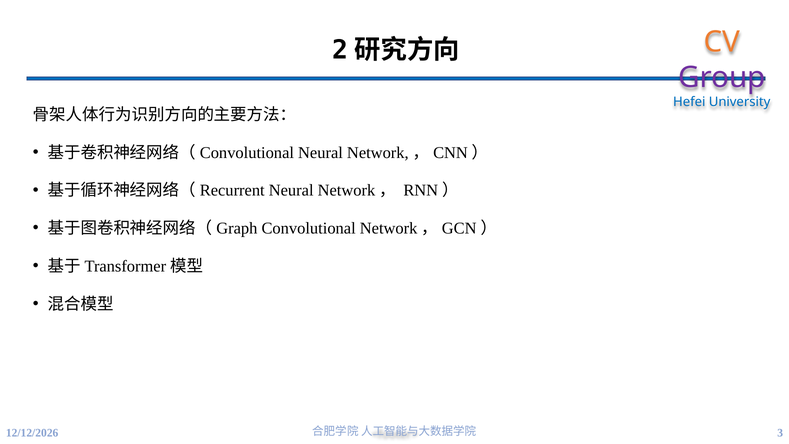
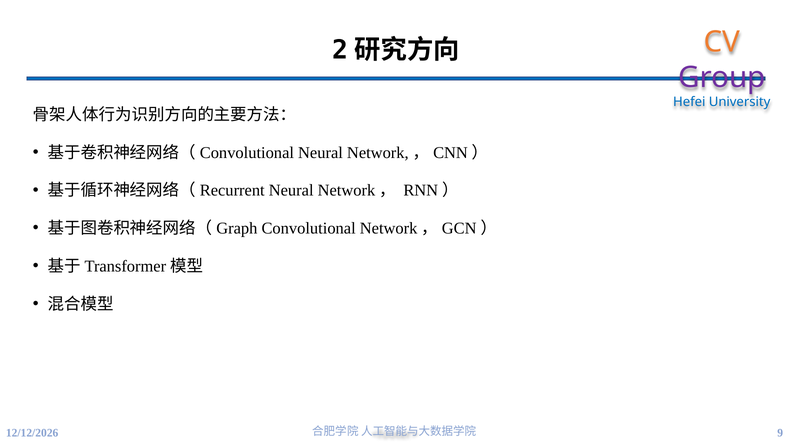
3: 3 -> 9 (780, 433)
